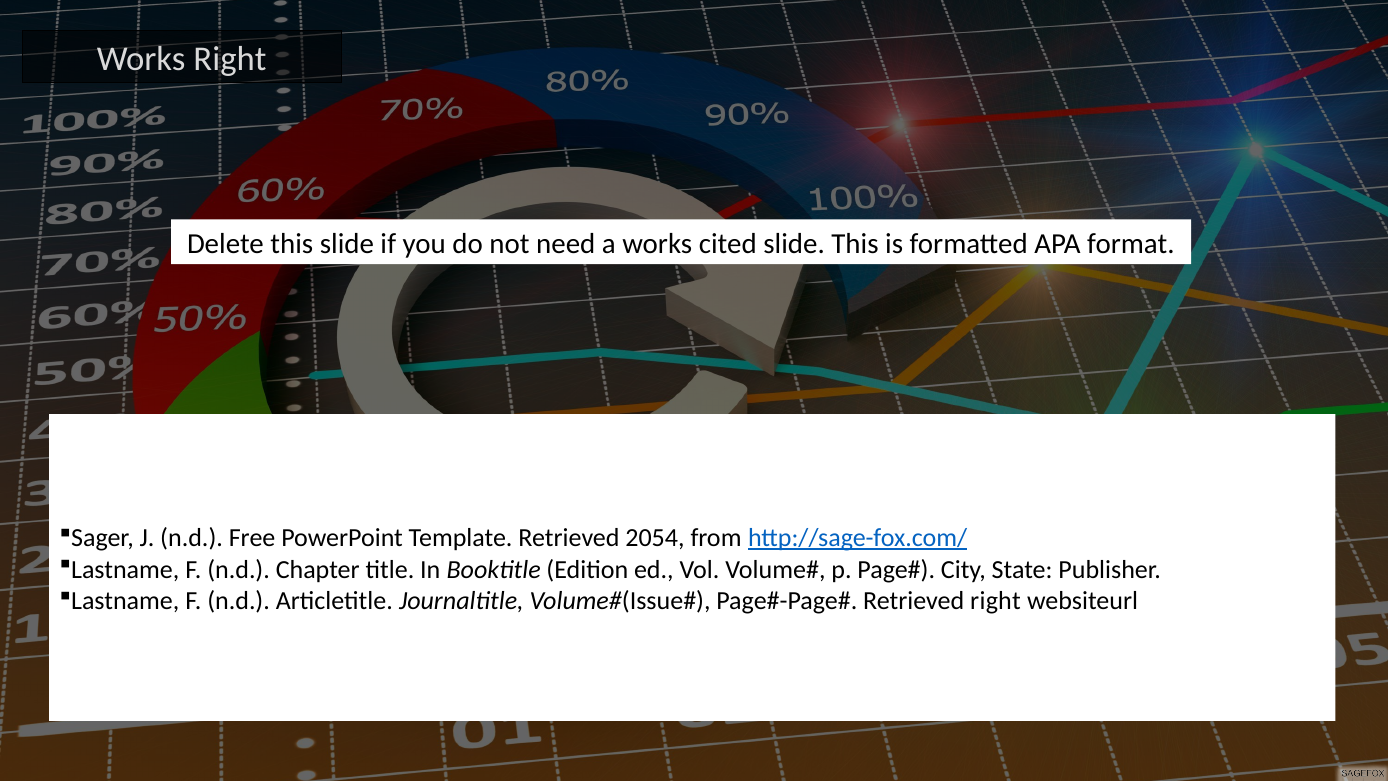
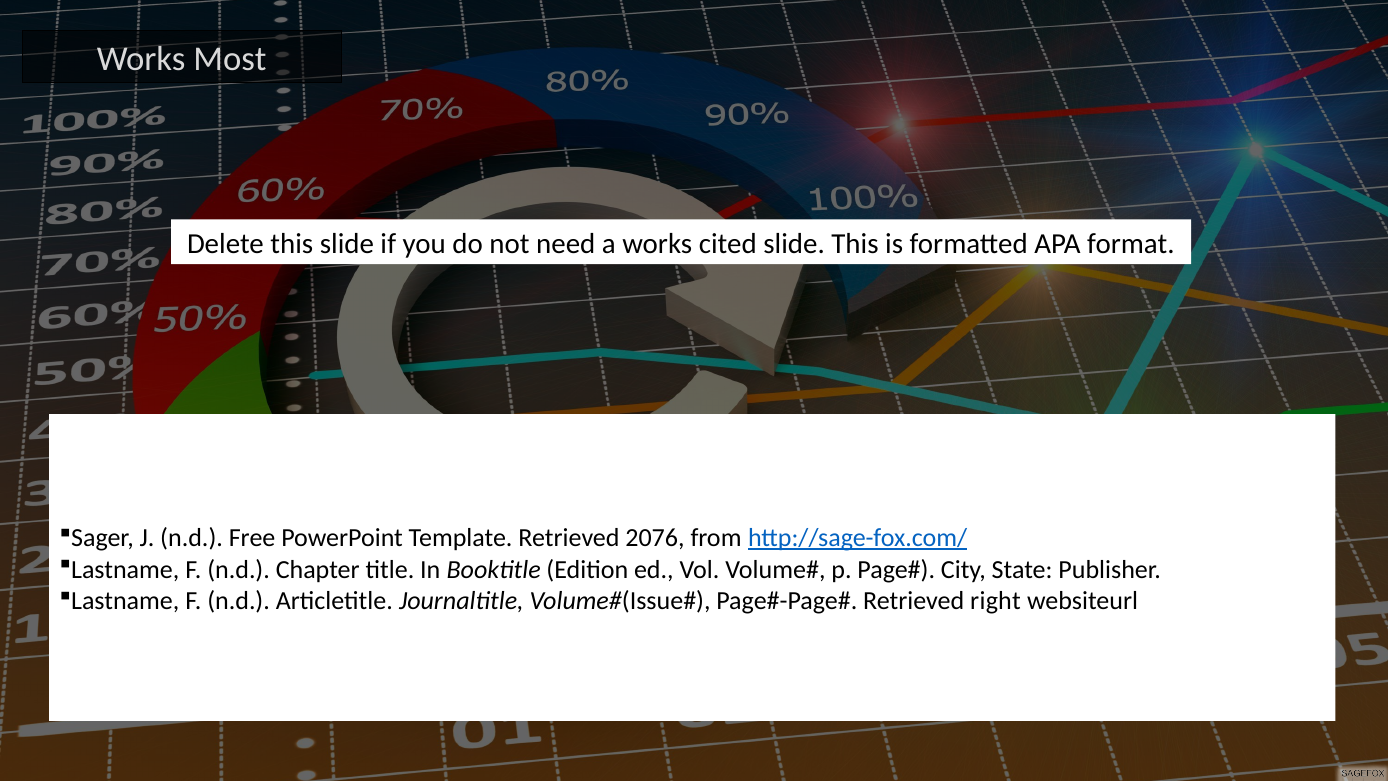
Works Right: Right -> Most (230, 59)
2054: 2054 -> 2076 (655, 538)
